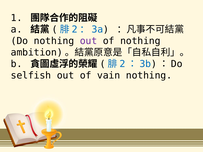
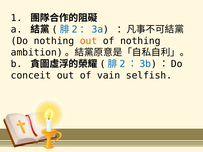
out colour: purple -> orange (89, 41)
selfish: selfish -> conceit (31, 76)
vain nothing: nothing -> selfish (149, 76)
